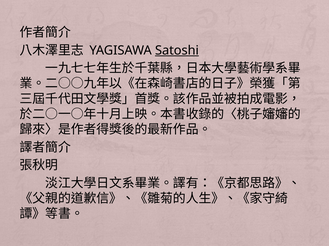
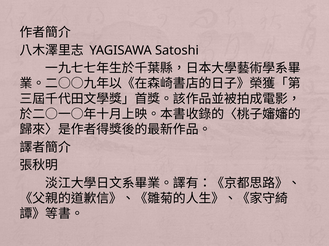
Satoshi underline: present -> none (177, 50)
